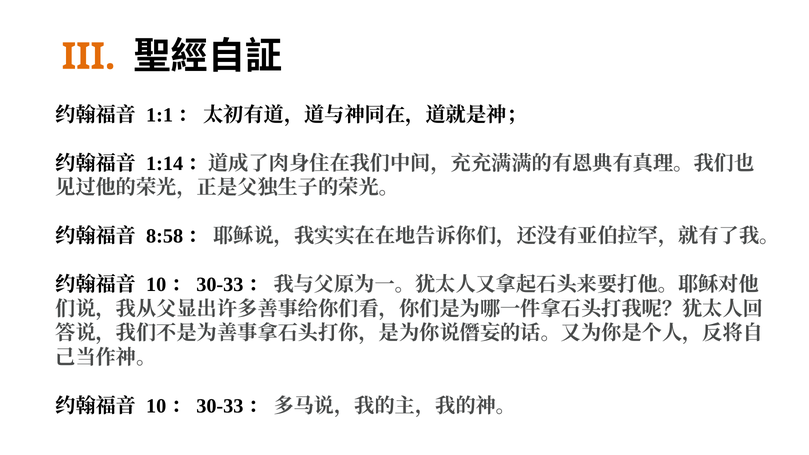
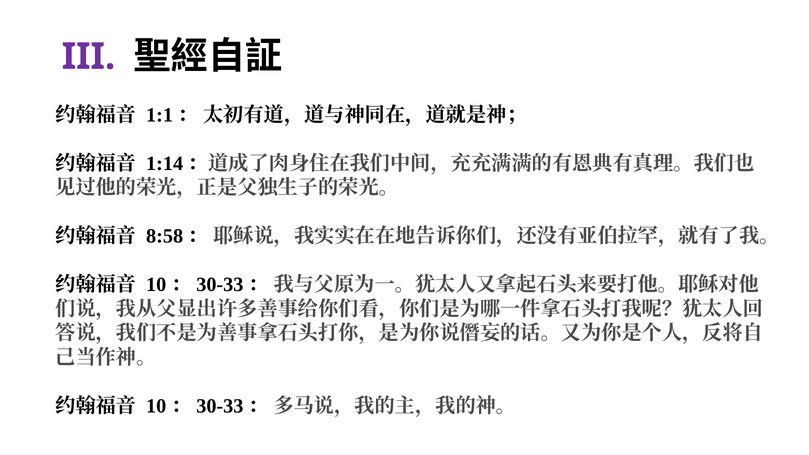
III colour: orange -> purple (88, 57)
